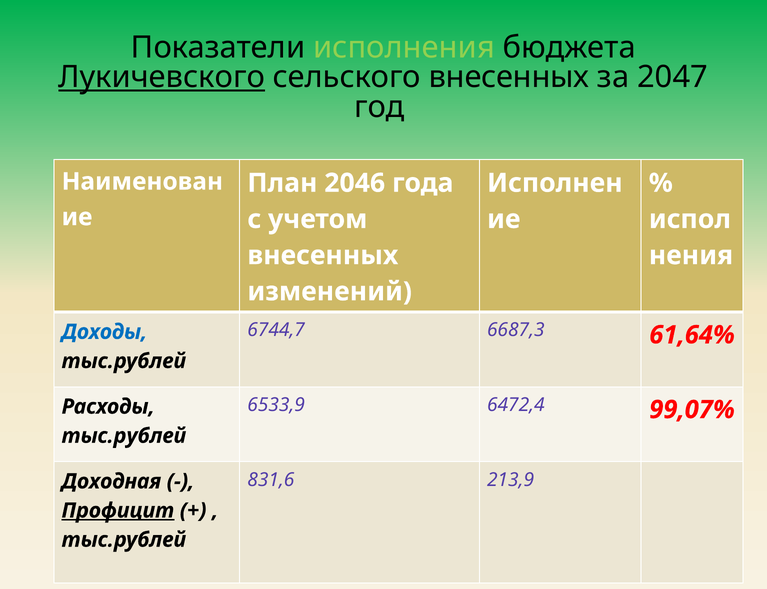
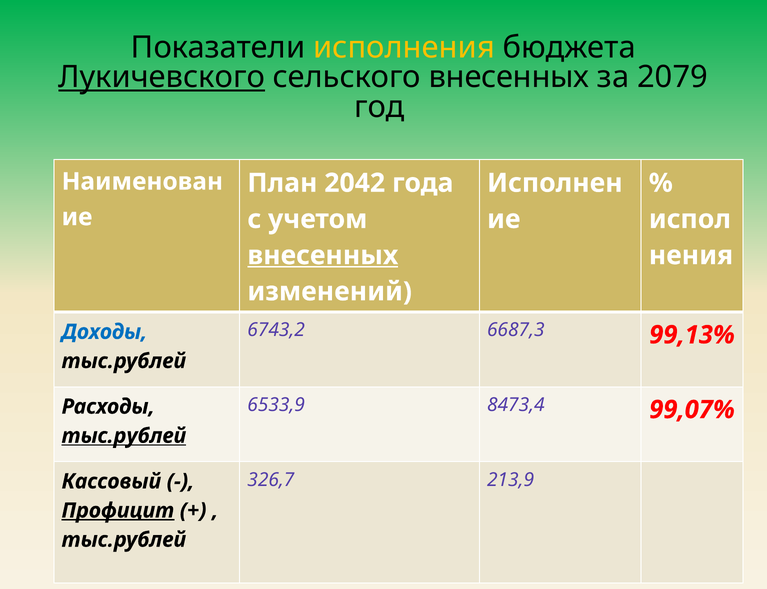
исполнения colour: light green -> yellow (404, 48)
2047: 2047 -> 2079 (673, 77)
2046: 2046 -> 2042 (355, 183)
внесенных underline: none -> present (323, 255)
6744,7: 6744,7 -> 6743,2 (276, 330)
61,64%: 61,64% -> 99,13% (692, 335)
6472,4: 6472,4 -> 8473,4 (516, 405)
тыс.рублей underline: none -> present (124, 436)
831,6: 831,6 -> 326,7 (271, 480)
Доходная: Доходная -> Кассовый (111, 481)
